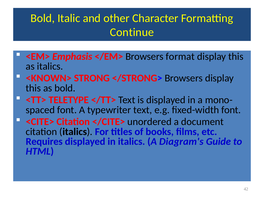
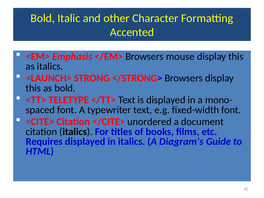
Continue: Continue -> Accented (132, 32)
format: format -> mouse (180, 56)
<KNOWN>: <KNOWN> -> <LAUNCH> (49, 78)
